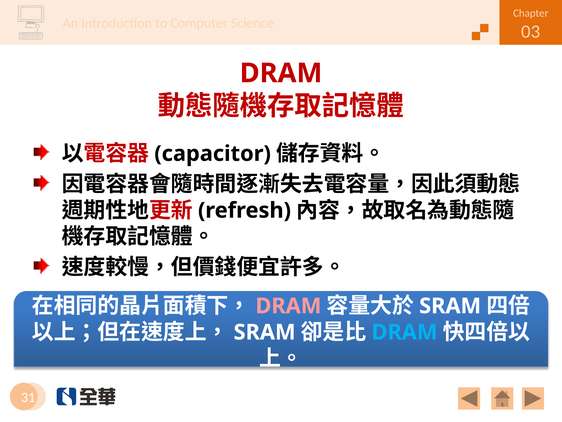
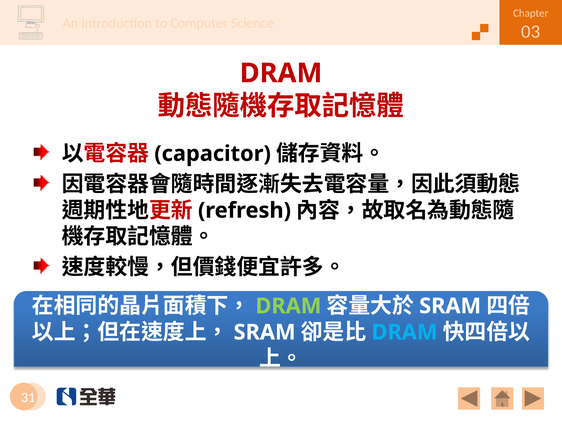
DRAM colour: pink -> light green (288, 306)
